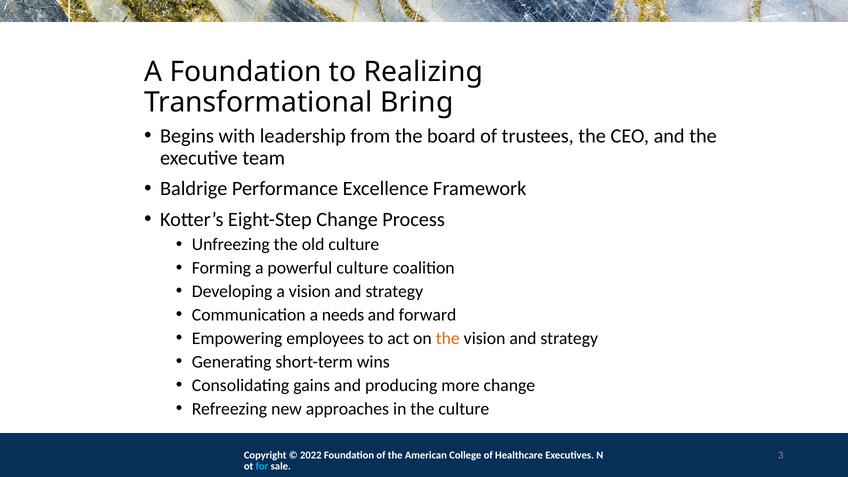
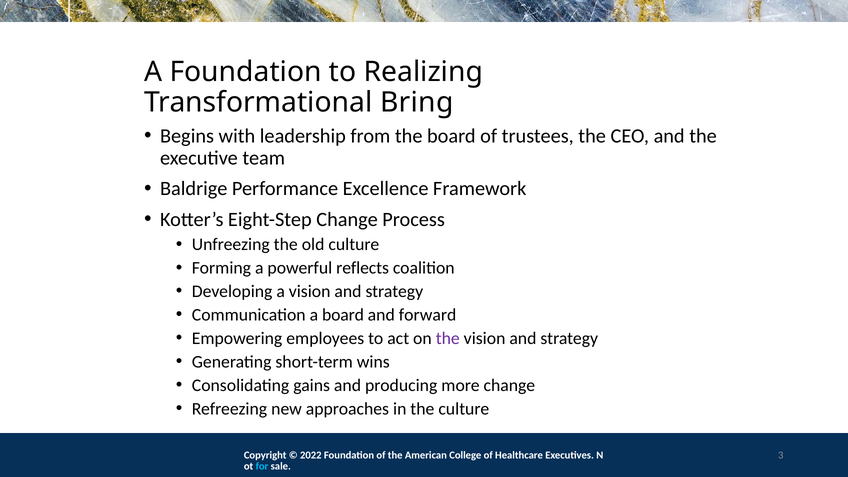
powerful culture: culture -> reflects (363, 268)
a needs: needs -> board (343, 315)
the colour: orange -> purple (448, 338)
